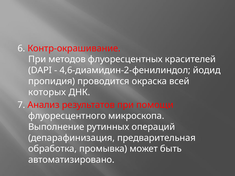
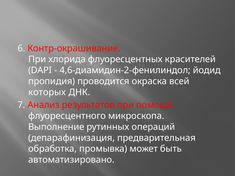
методов: методов -> хлорида (67, 59)
